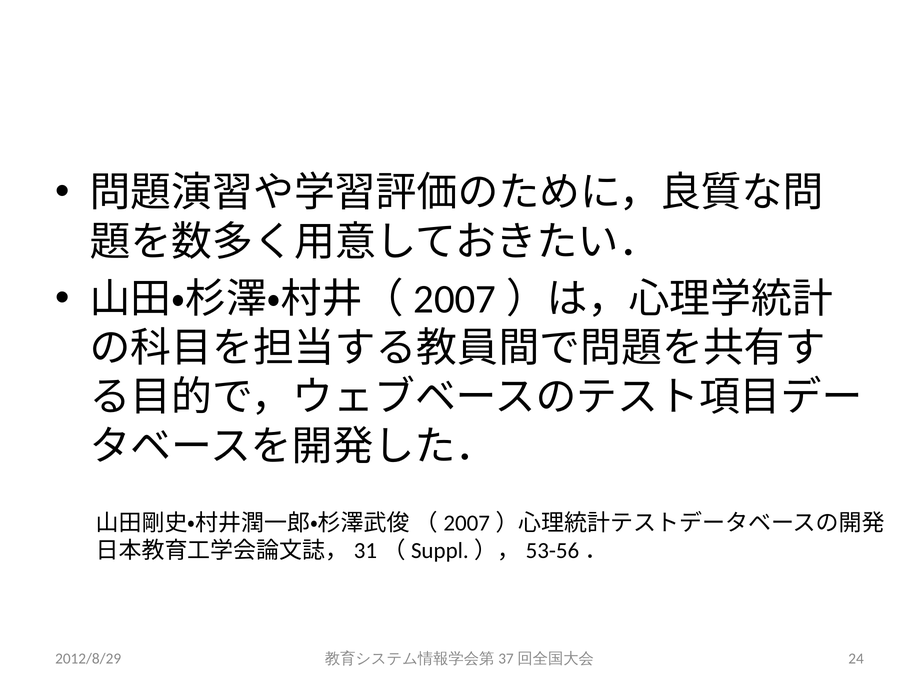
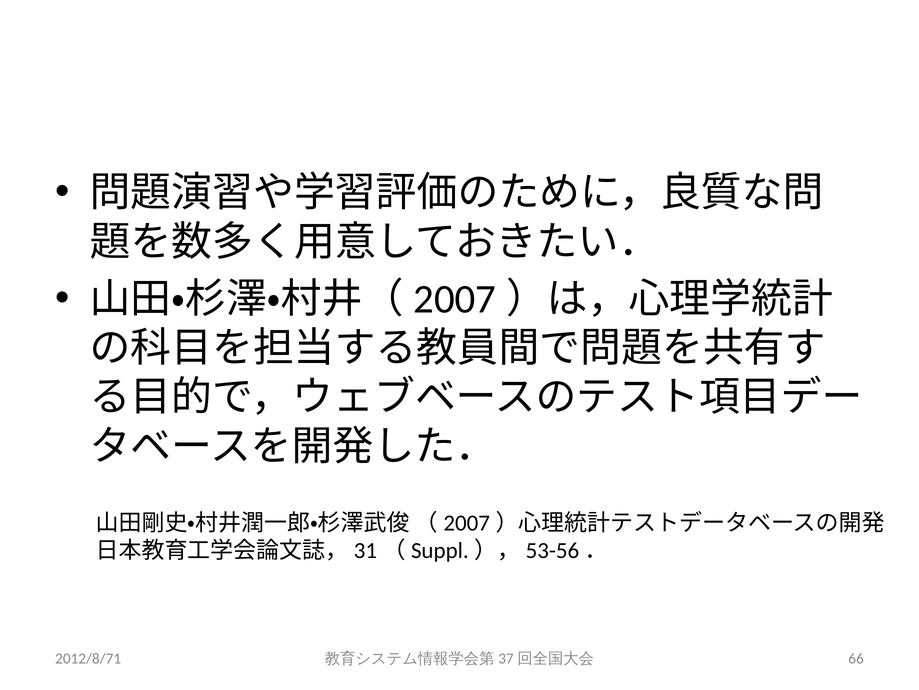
2012/8/29: 2012/8/29 -> 2012/8/71 (88, 658)
24: 24 -> 66 (856, 658)
